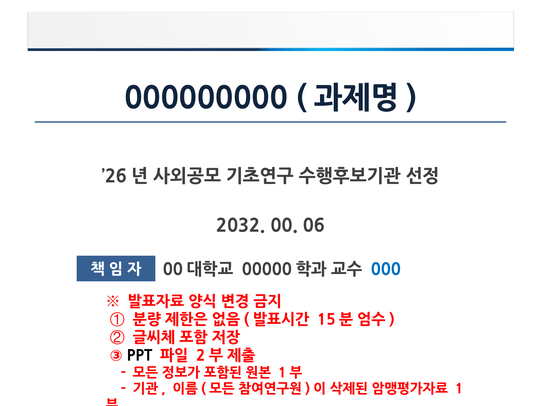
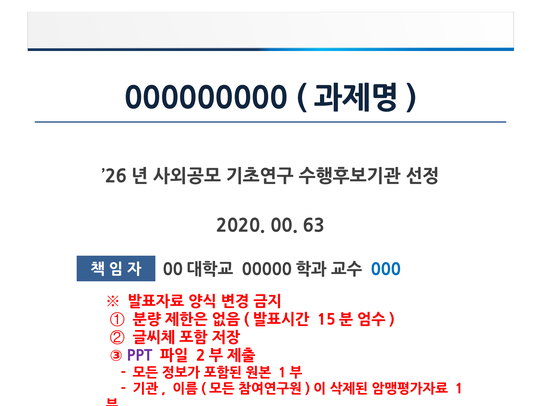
2032: 2032 -> 2020 (241, 226)
06: 06 -> 63 (314, 226)
PPT colour: black -> purple (140, 356)
